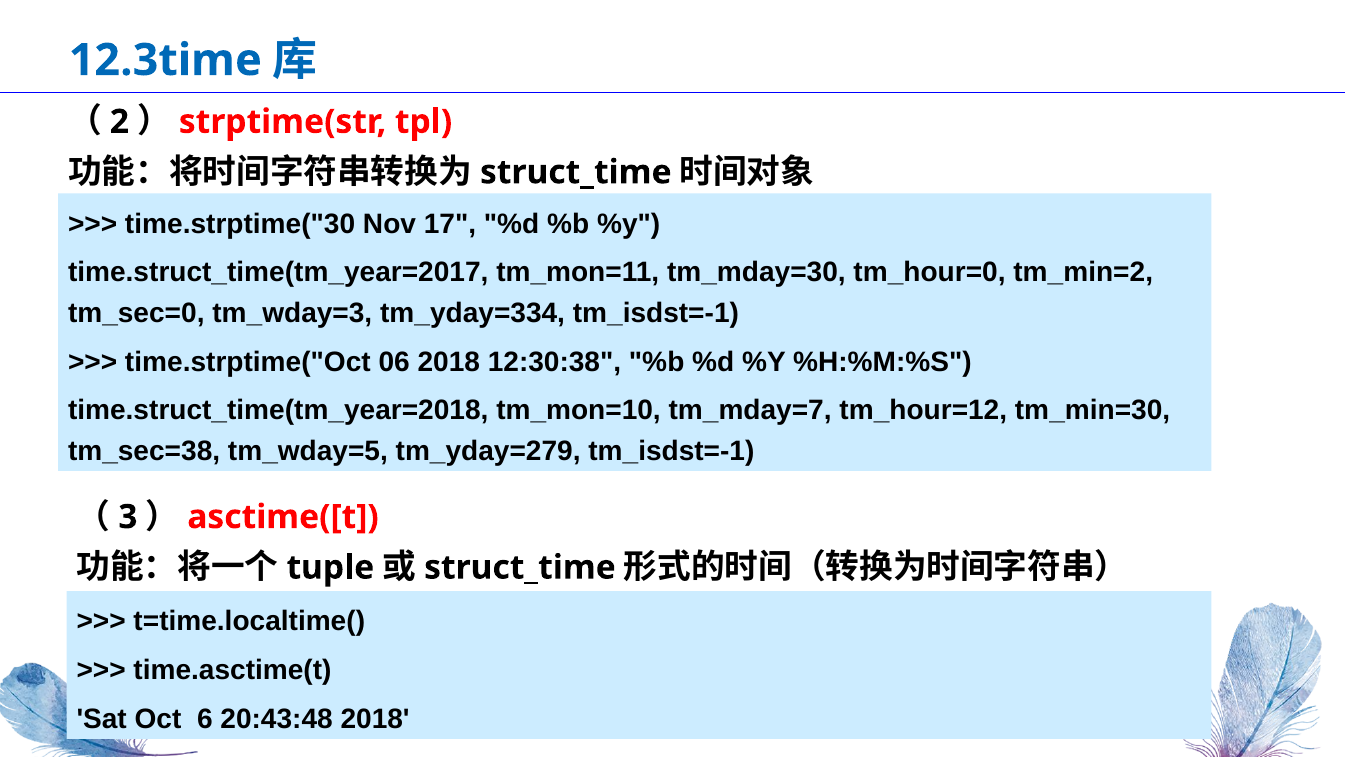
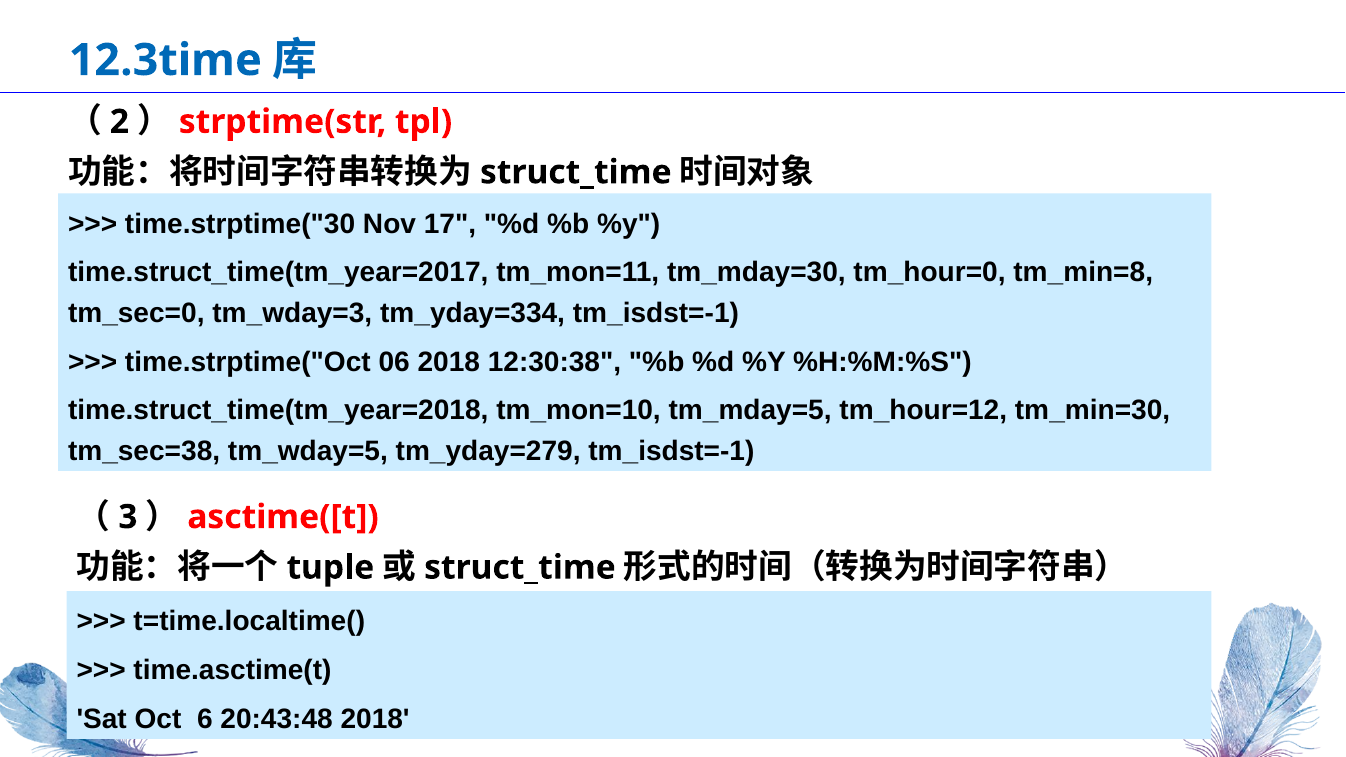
tm_min=2: tm_min=2 -> tm_min=8 (1083, 273)
tm_mday=7: tm_mday=7 -> tm_mday=5 (750, 411)
